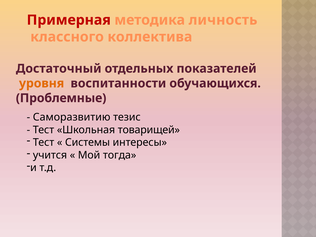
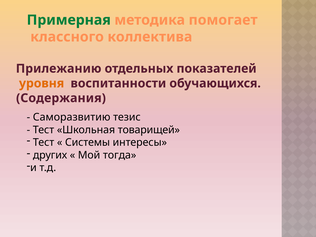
Примерная colour: red -> green (69, 20)
личность: личность -> помогает (223, 20)
Достаточный: Достаточный -> Прилежанию (59, 69)
Проблемные: Проблемные -> Содержания (61, 98)
учится: учится -> других (50, 155)
